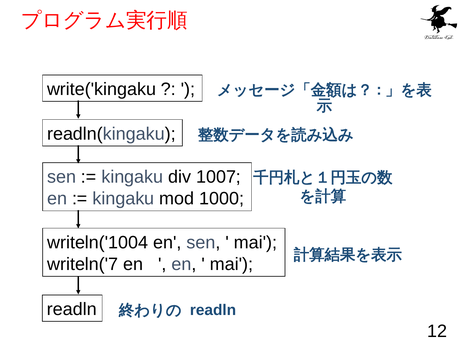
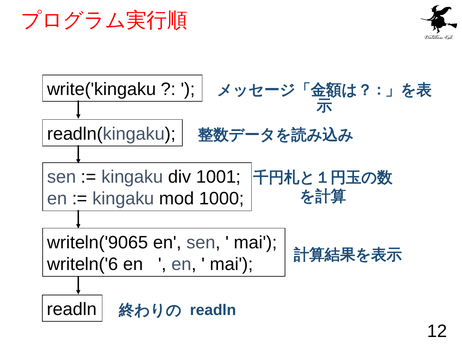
1007: 1007 -> 1001 (219, 177)
writeln('1004: writeln('1004 -> writeln('9065 (98, 243)
writeln('7: writeln('7 -> writeln('6 (83, 264)
